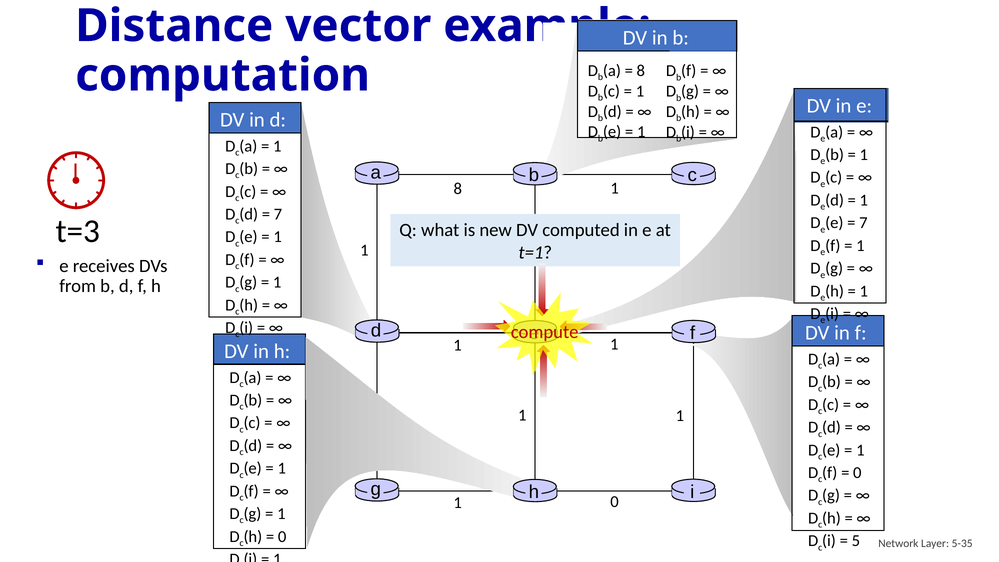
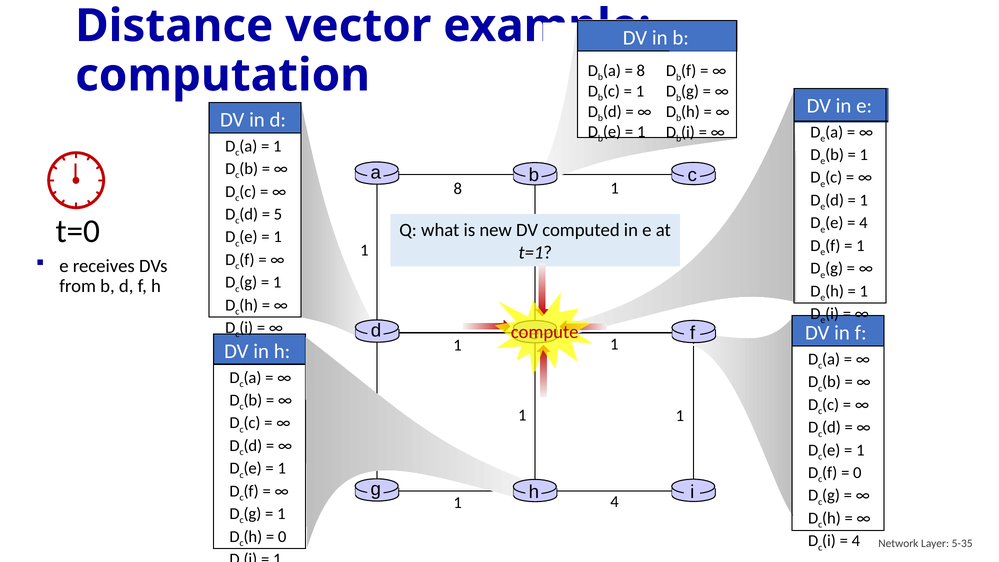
7: 7 -> 5 (278, 214)
7: 7 -> 4 (863, 223)
t=3: t=3 -> t=0 (78, 231)
0: 0 -> 4 (614, 502)
5: 5 -> 4 (856, 541)
